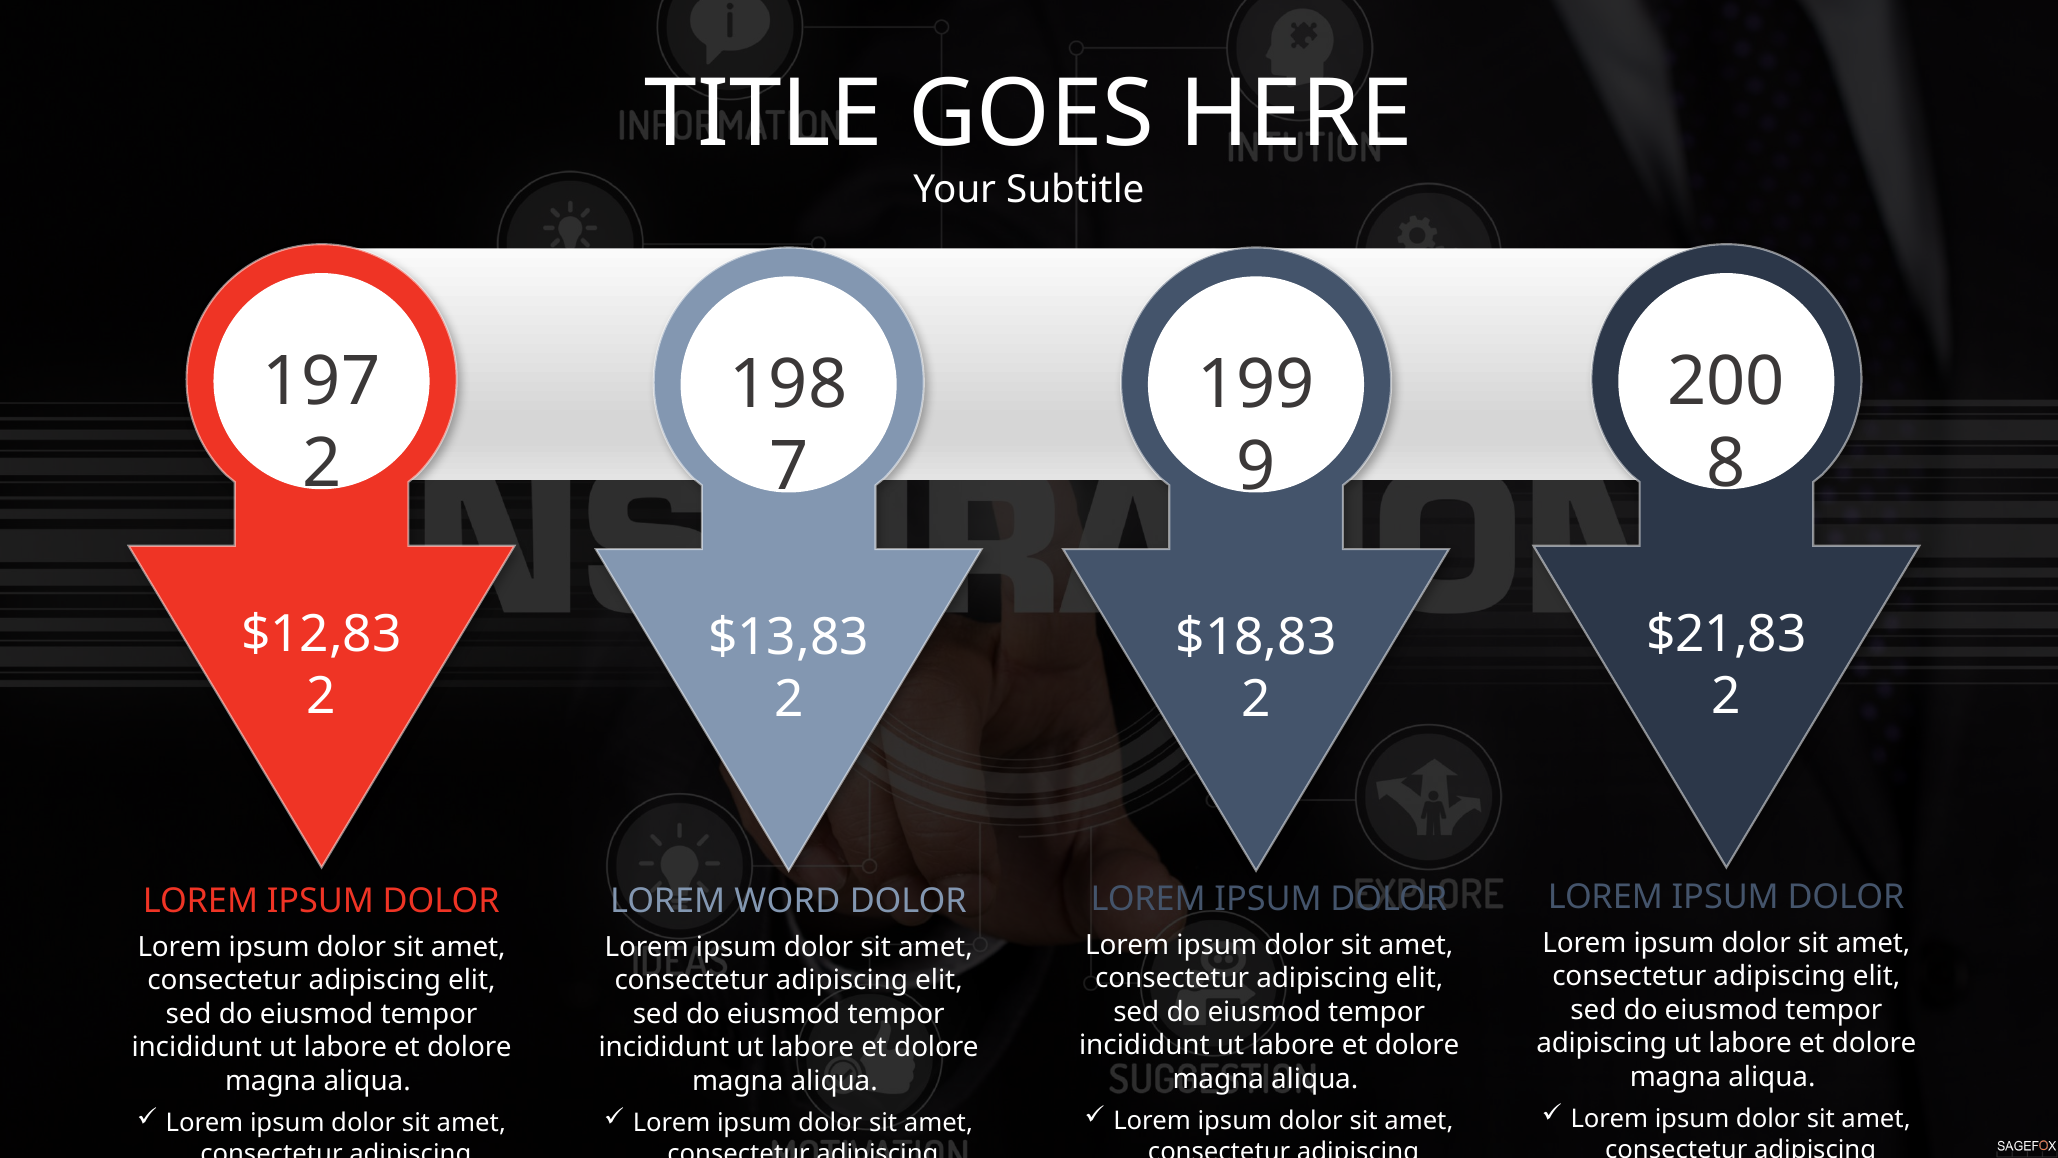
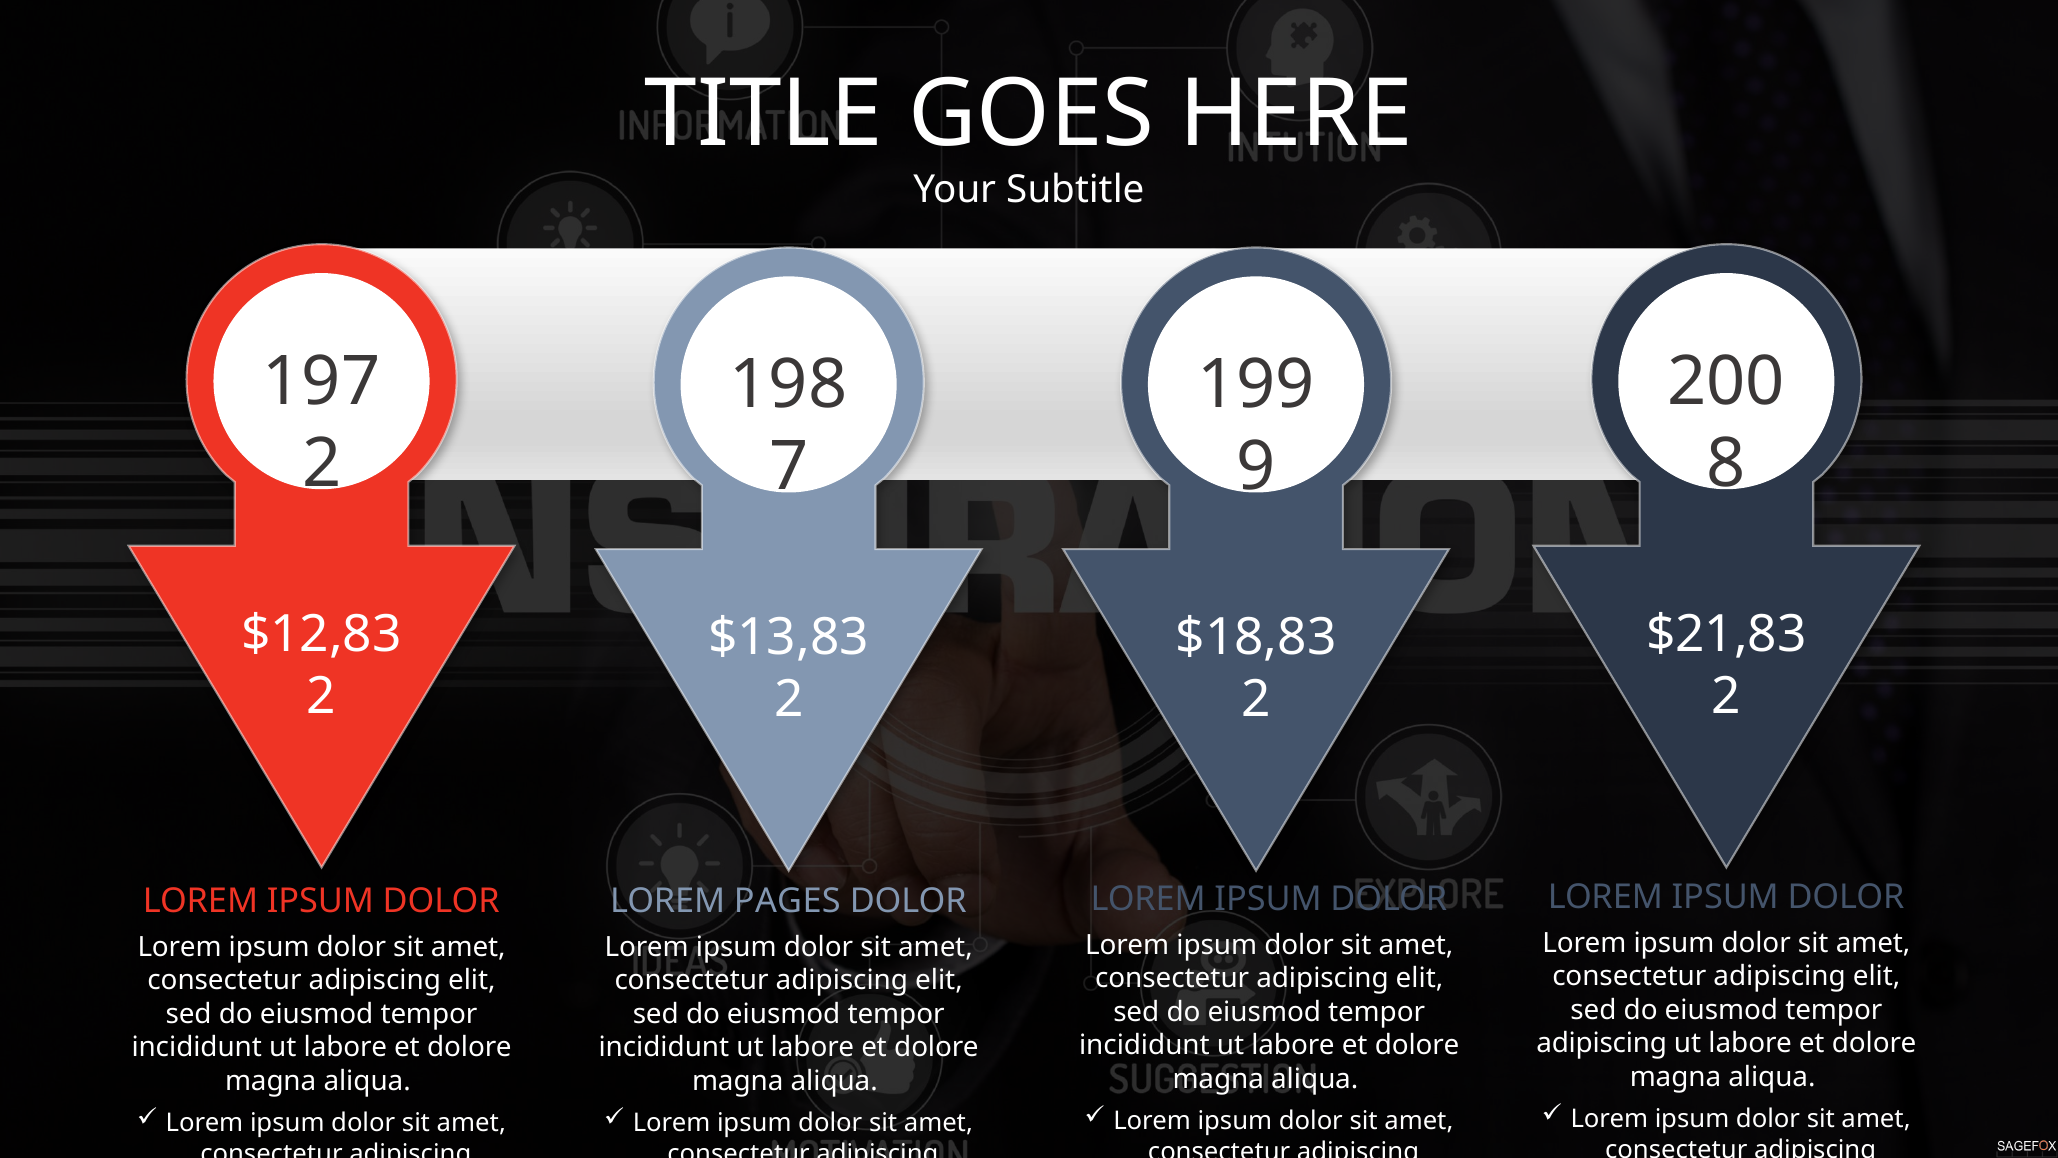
WORD: WORD -> PAGES (787, 901)
